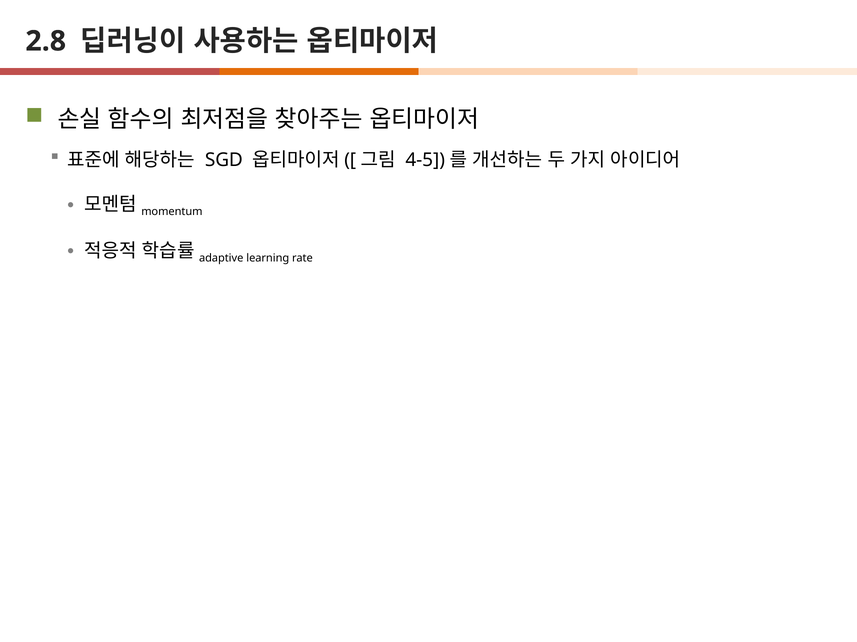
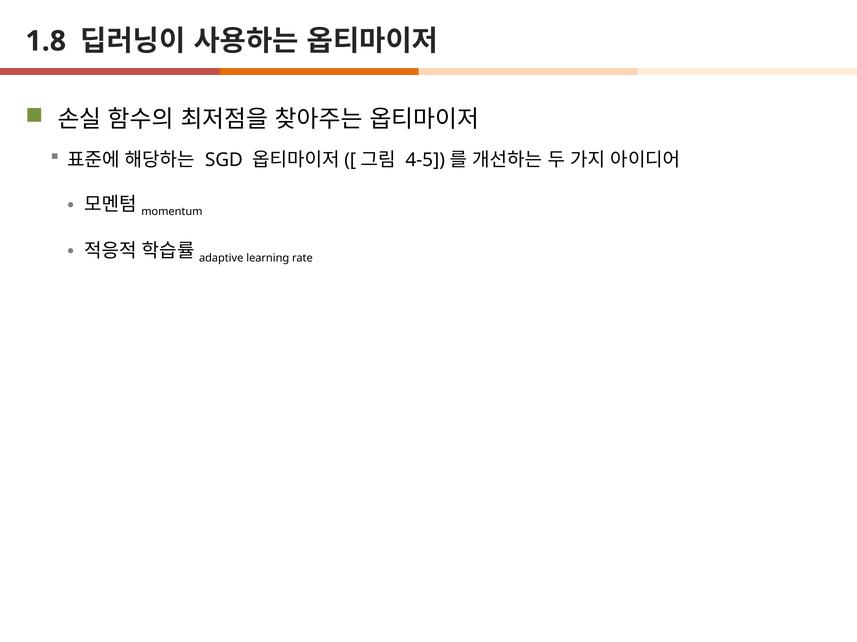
2.8: 2.8 -> 1.8 (46, 41)
